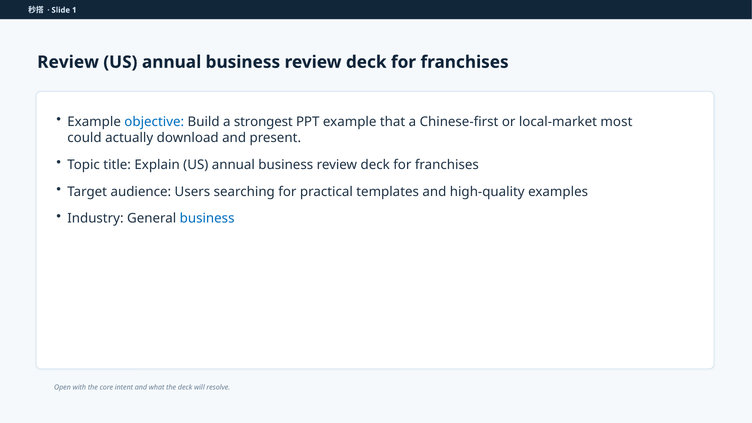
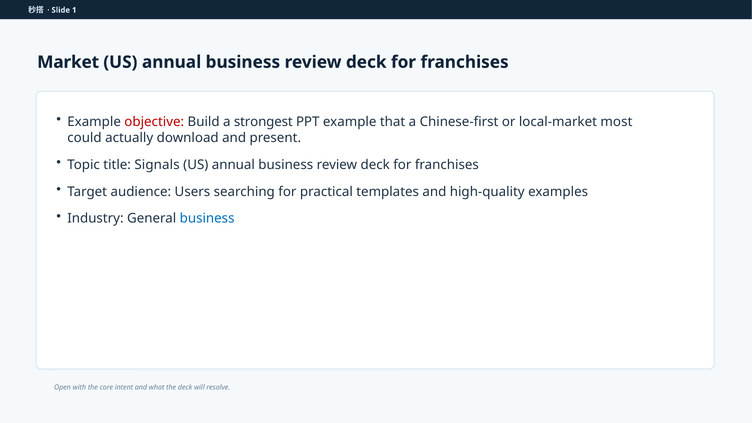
Review: Review -> Market (68, 62)
objective colour: blue -> red (154, 122)
Explain: Explain -> Signals (157, 165)
